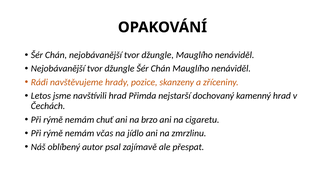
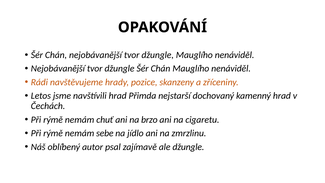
včas: včas -> sebe (105, 133)
ale přespat: přespat -> džungle (188, 147)
